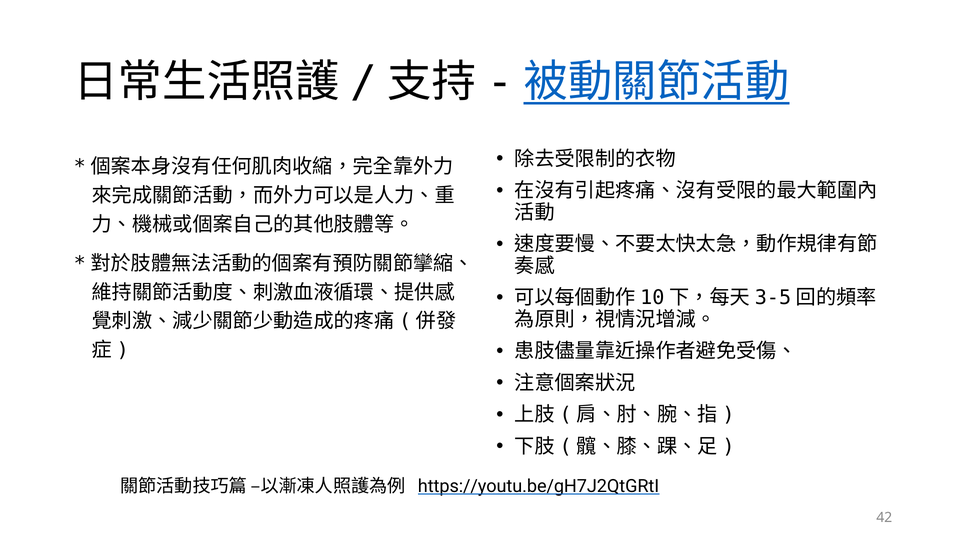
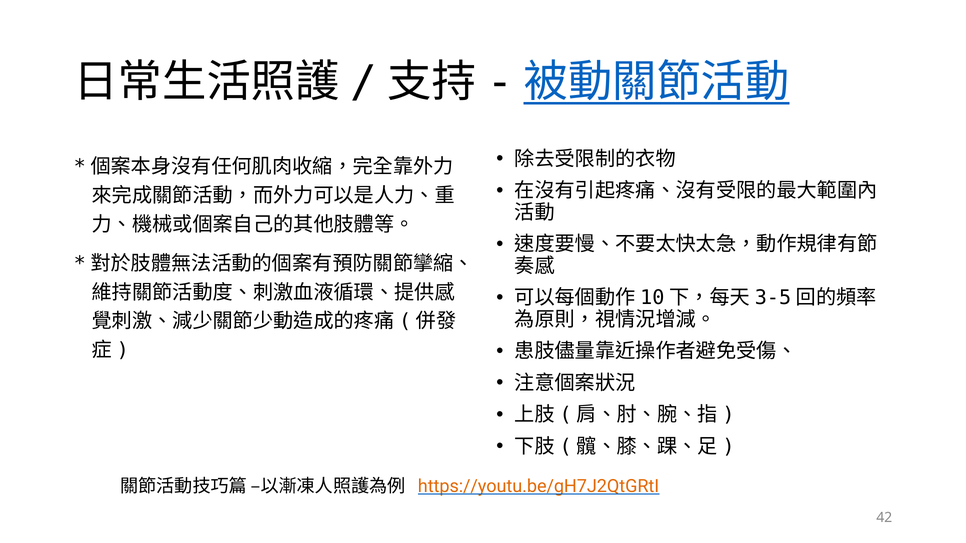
https://youtu.be/gH7J2QtGRtI colour: black -> orange (539, 487)
